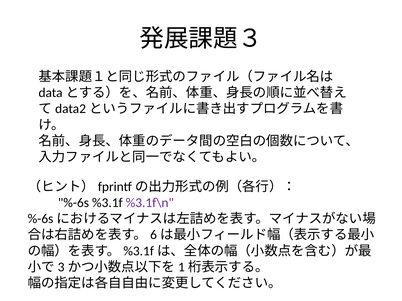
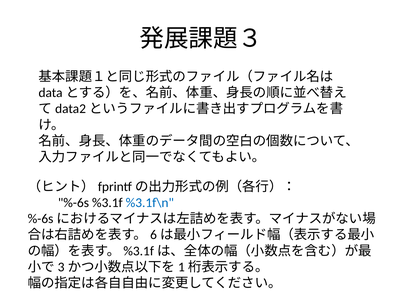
%3.1f\n colour: purple -> blue (150, 203)
